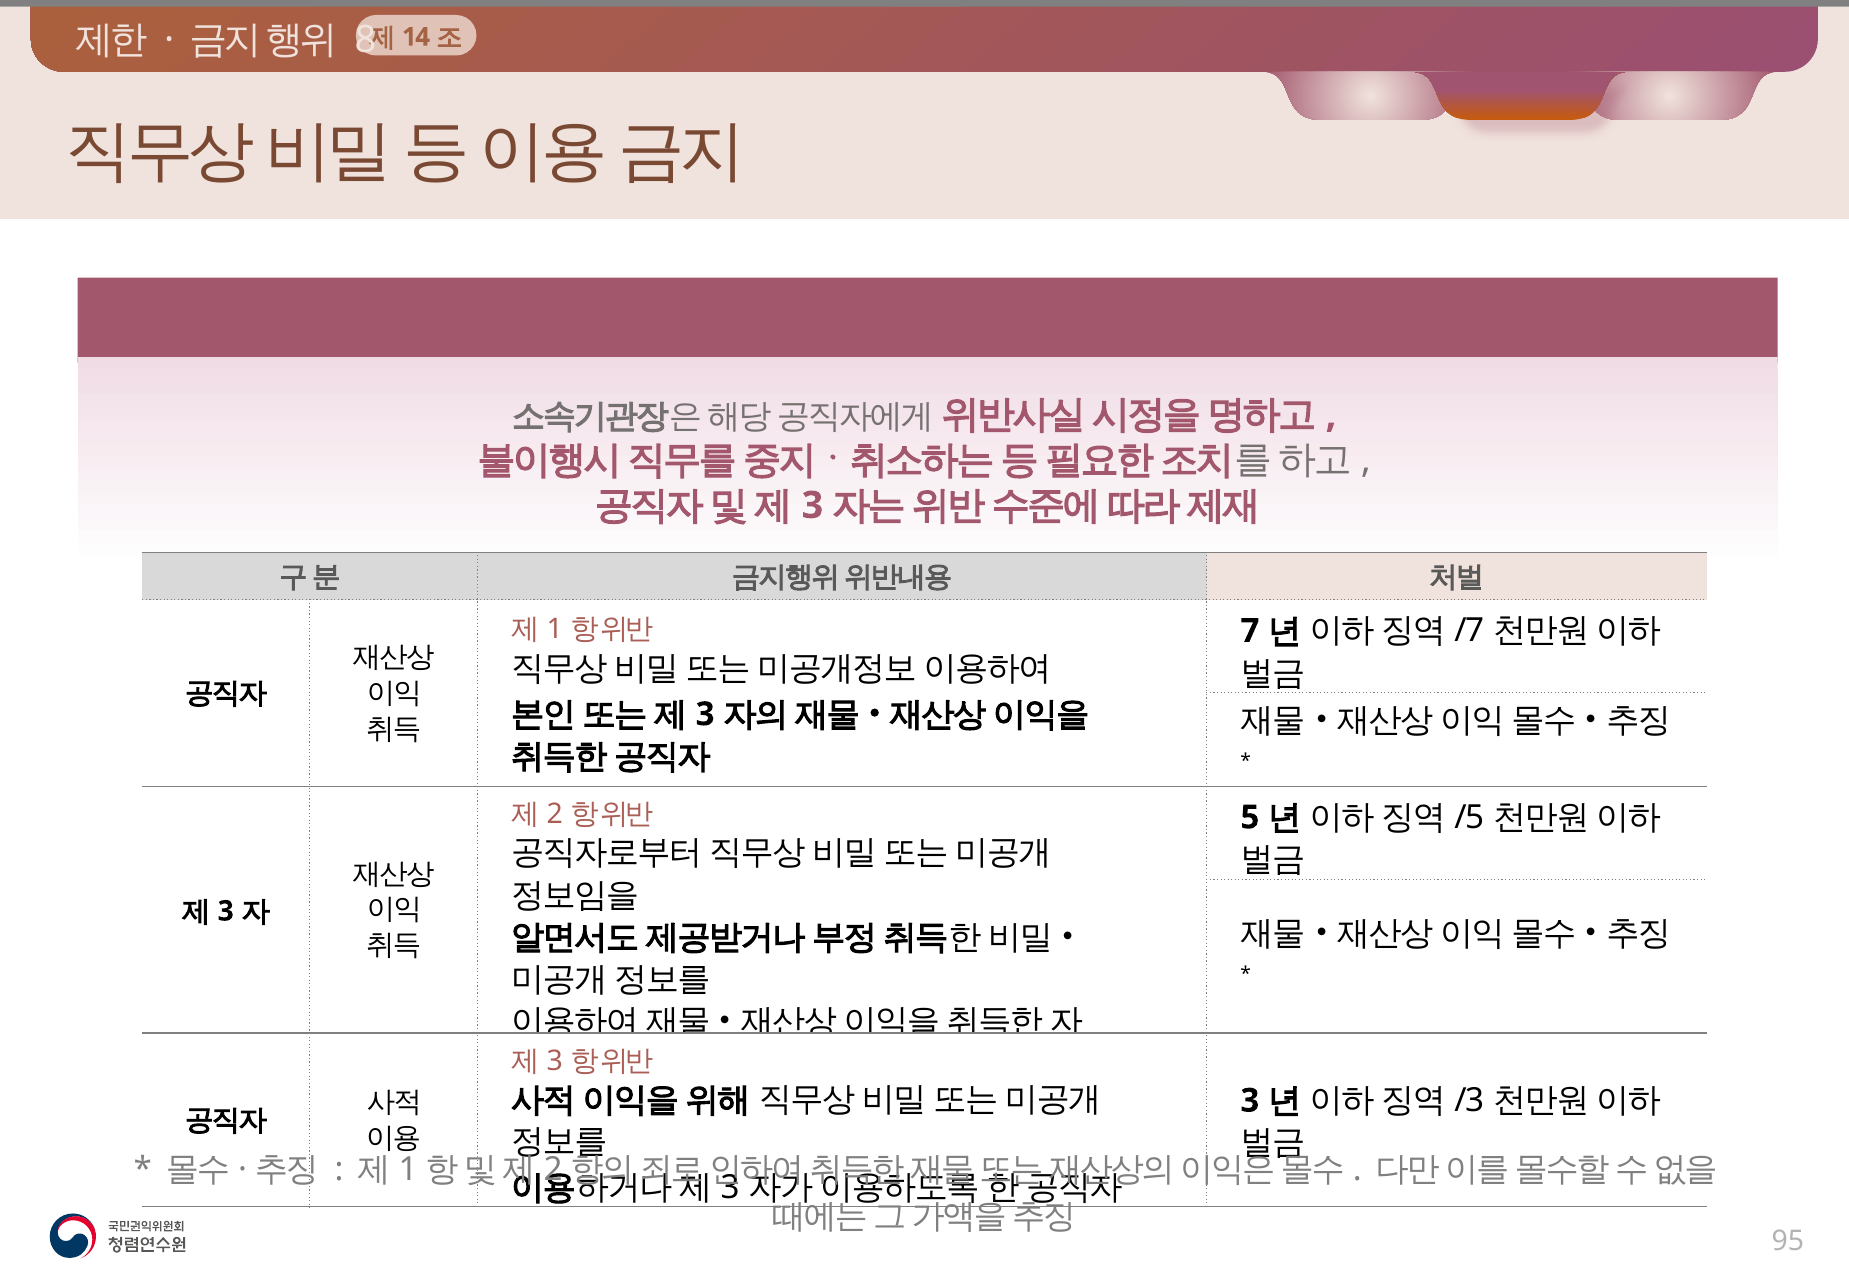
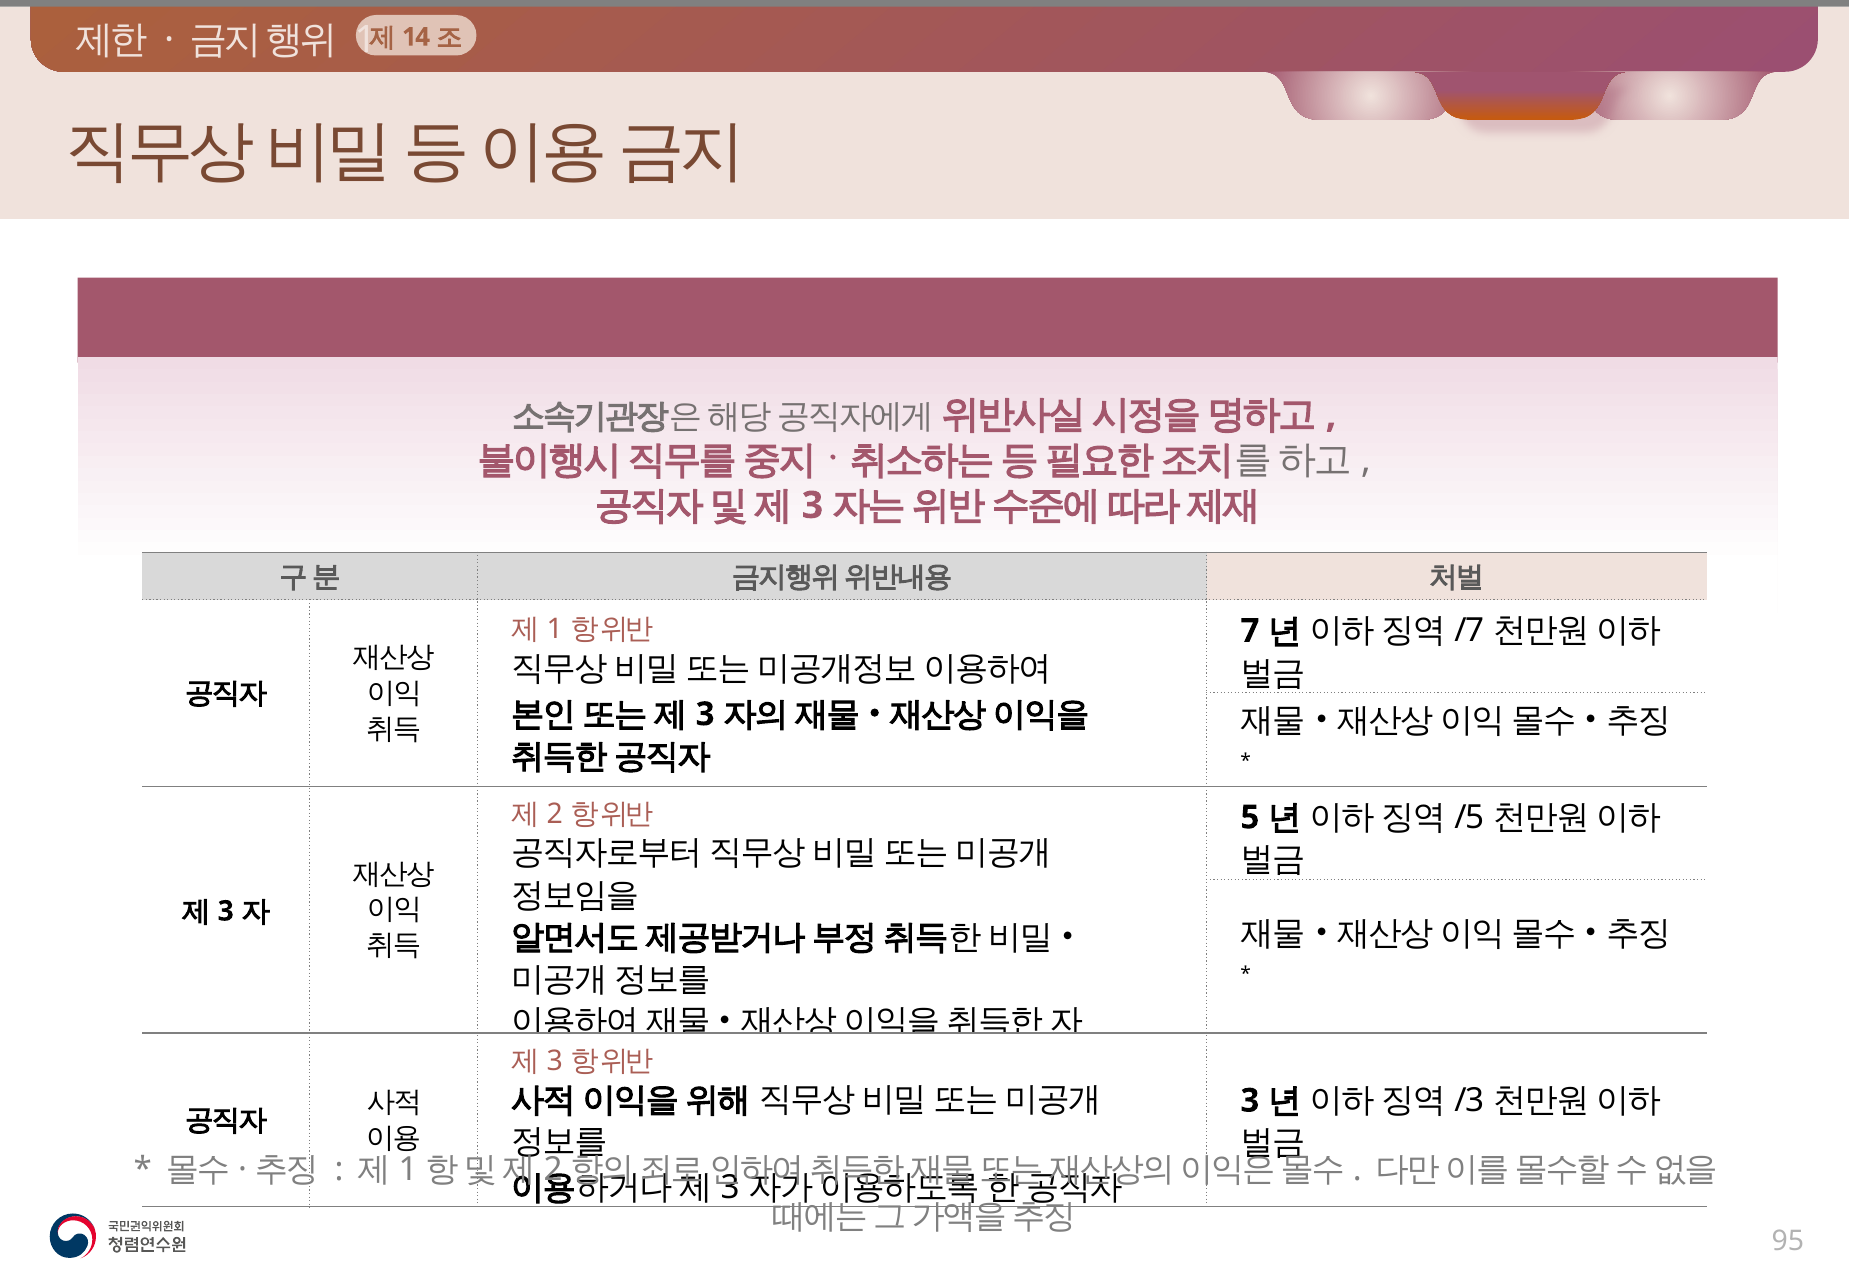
8: 8 -> 1 (365, 40)
